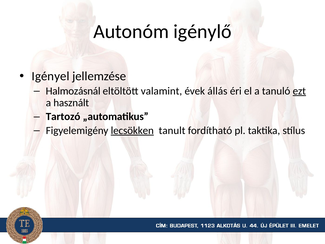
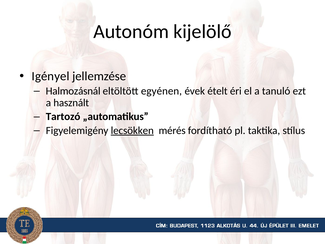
igénylő: igénylő -> kijelölő (203, 31)
valamint: valamint -> egyénen (161, 91)
állás: állás -> ételt (218, 91)
ezt underline: present -> none (299, 91)
tanult: tanult -> mérés (172, 130)
